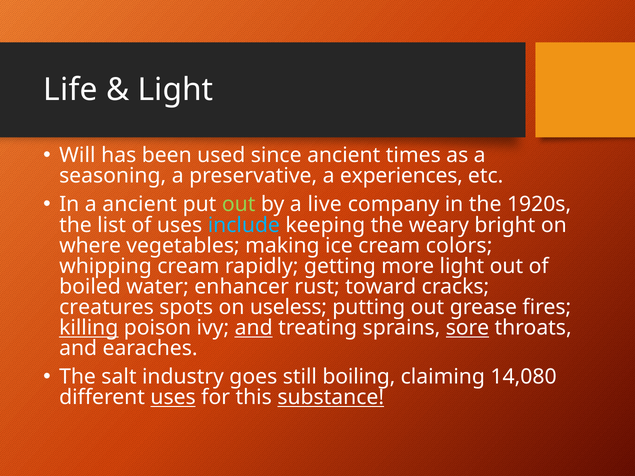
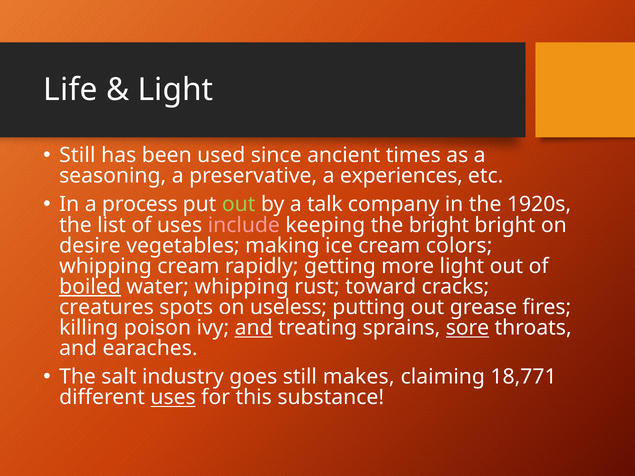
Will: Will -> Still (77, 156)
a ancient: ancient -> process (140, 205)
live: live -> talk (325, 205)
include colour: light blue -> pink (244, 225)
the weary: weary -> bright (439, 225)
where: where -> desire (90, 246)
boiled underline: none -> present (90, 287)
water enhancer: enhancer -> whipping (242, 287)
killing underline: present -> none (89, 328)
boiling: boiling -> makes (359, 377)
14,080: 14,080 -> 18,771 (524, 377)
substance underline: present -> none (331, 398)
